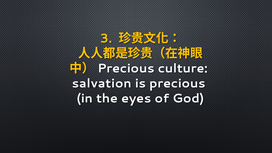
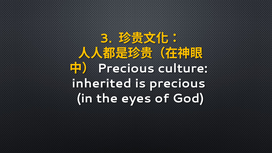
salvation: salvation -> inherited (102, 83)
